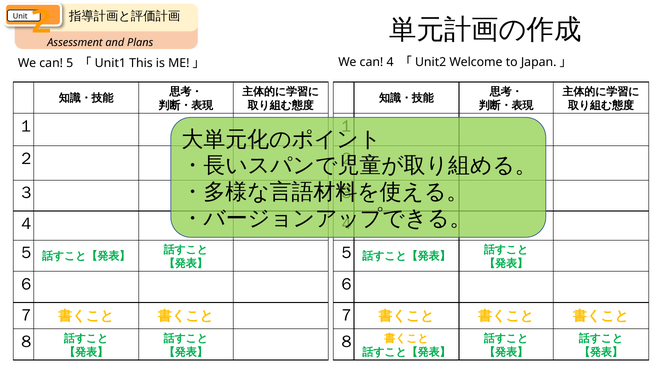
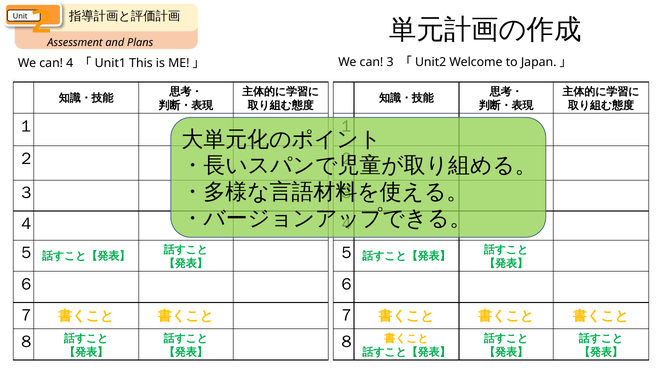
4: 4 -> 3 (390, 62)
5: 5 -> 4 (70, 63)
